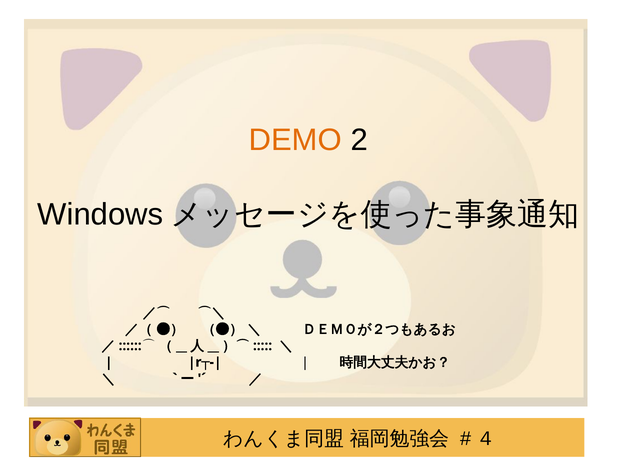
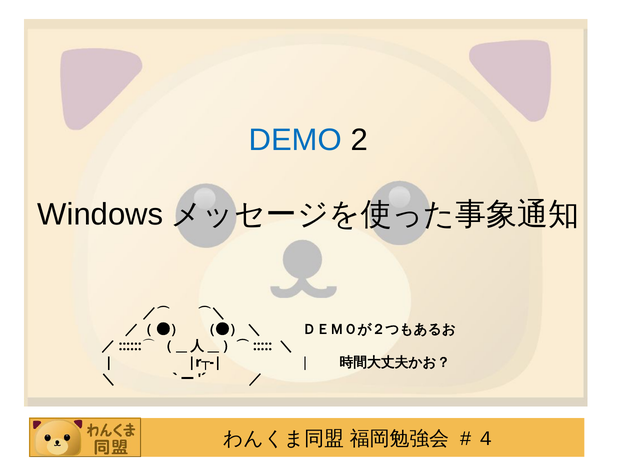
DEMO colour: orange -> blue (295, 140)
